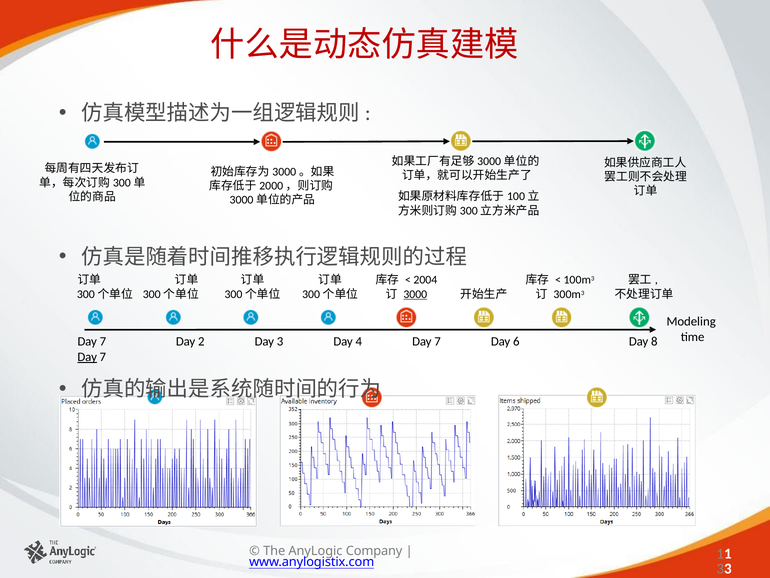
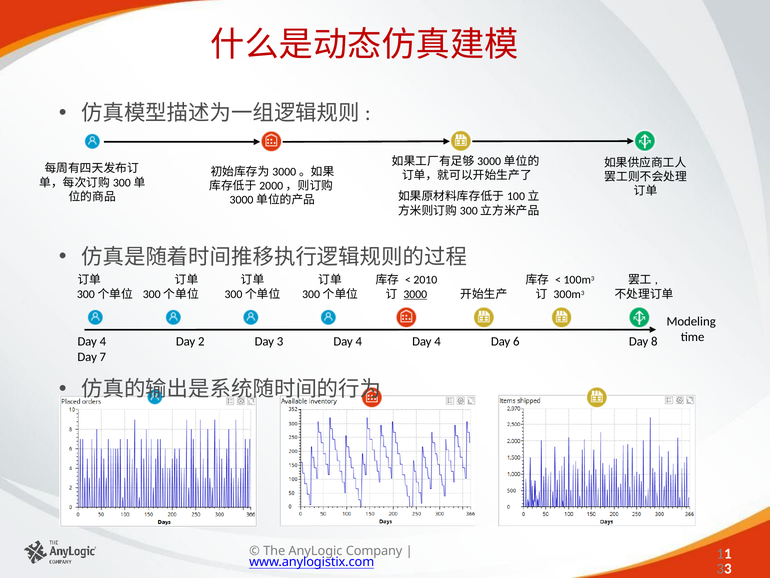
2004: 2004 -> 2010 (425, 280)
7: 7 -> 4 (103, 341)
4 Day 7: 7 -> 4 (438, 341)
Day underline: present -> none (87, 357)
